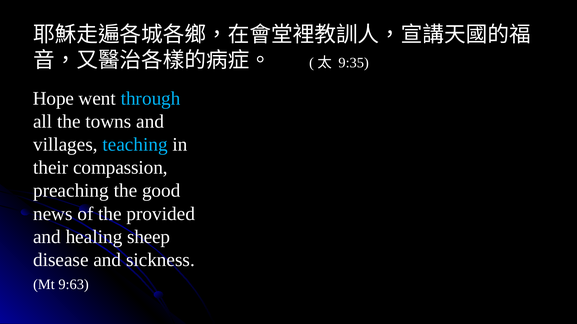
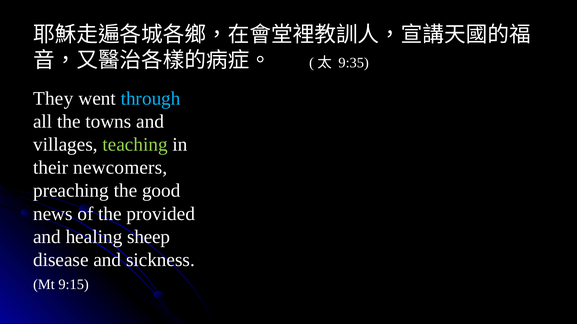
Hope: Hope -> They (53, 99)
teaching colour: light blue -> light green (135, 145)
compassion: compassion -> newcomers (120, 168)
9:63: 9:63 -> 9:15 (74, 285)
